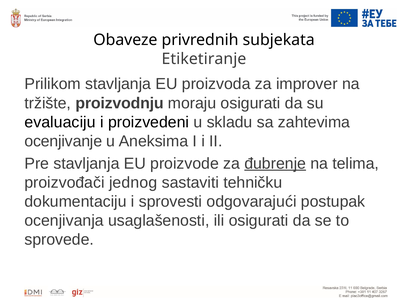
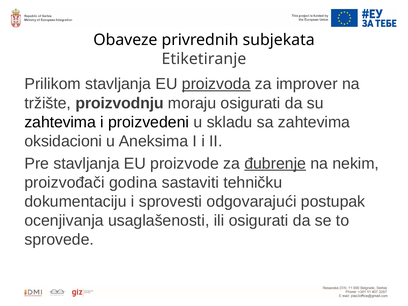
proizvoda underline: none -> present (216, 84)
evaluaciju: evaluaciju -> zahtevima (60, 122)
ocenjivanje: ocenjivanje -> oksidacioni (63, 141)
telima: telima -> nekim (356, 163)
jednog: jednog -> godina (133, 183)
